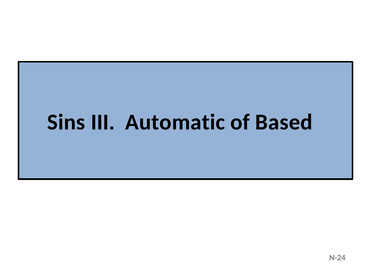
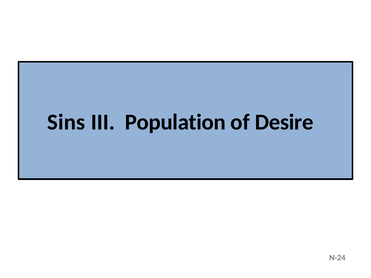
Automatic: Automatic -> Population (175, 122)
Based: Based -> Desire (284, 122)
